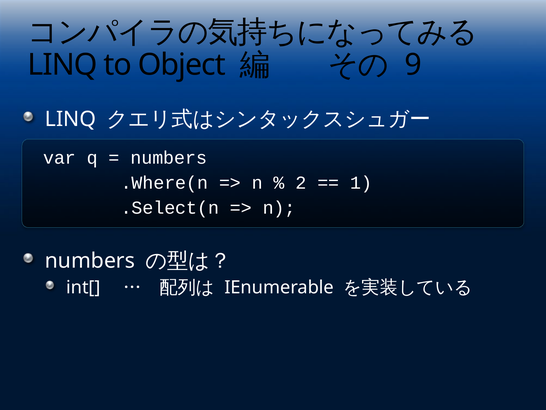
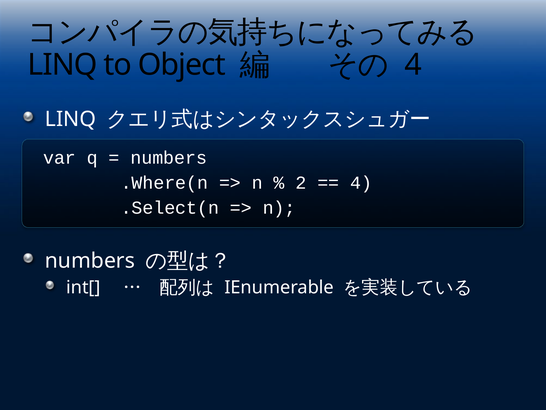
9: 9 -> 4 (413, 65)
1: 1 -> 4 (361, 183)
